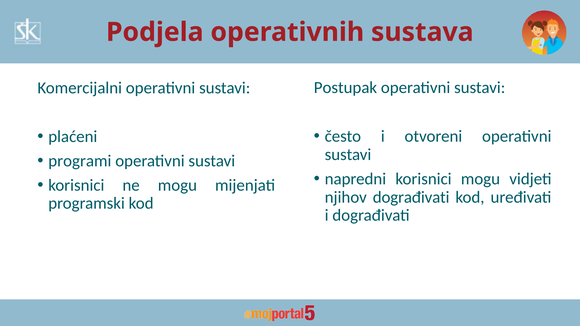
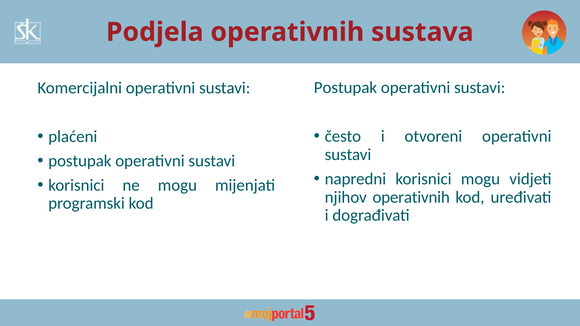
programi: programi -> postupak (80, 161)
njihov dograđivati: dograđivati -> operativnih (411, 197)
